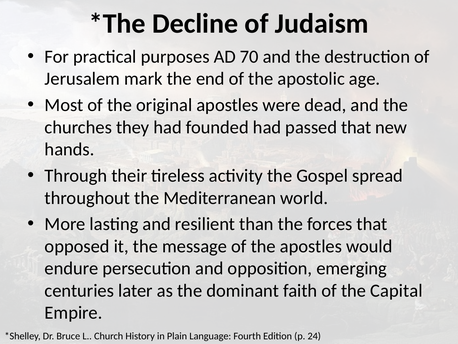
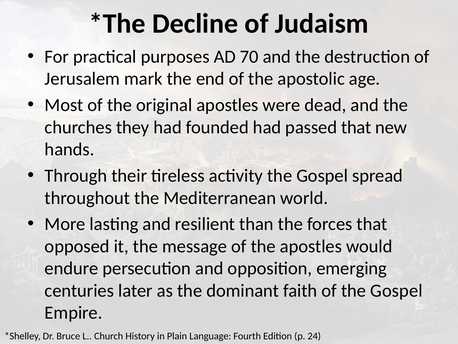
of the Capital: Capital -> Gospel (396, 290)
